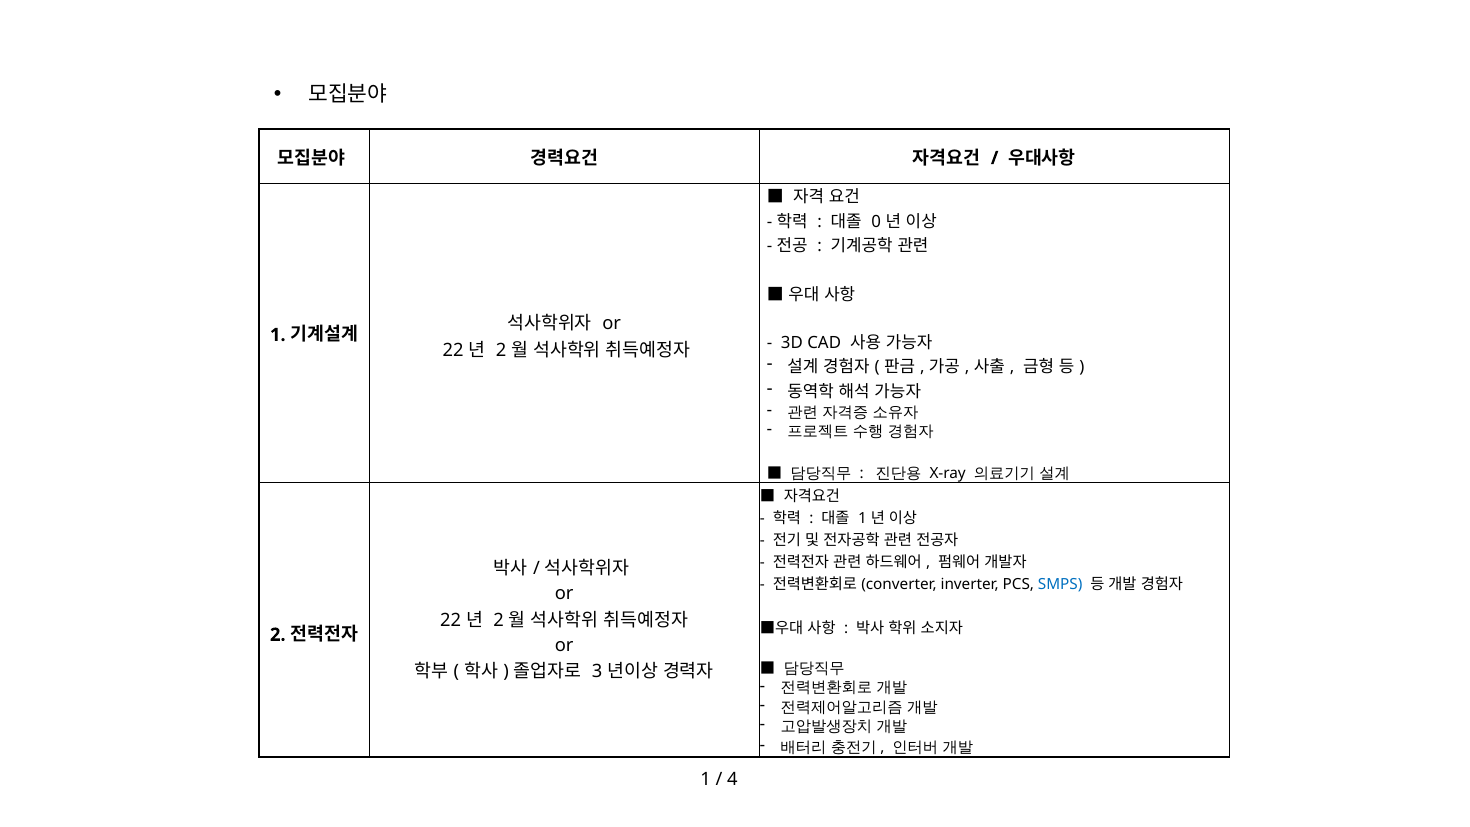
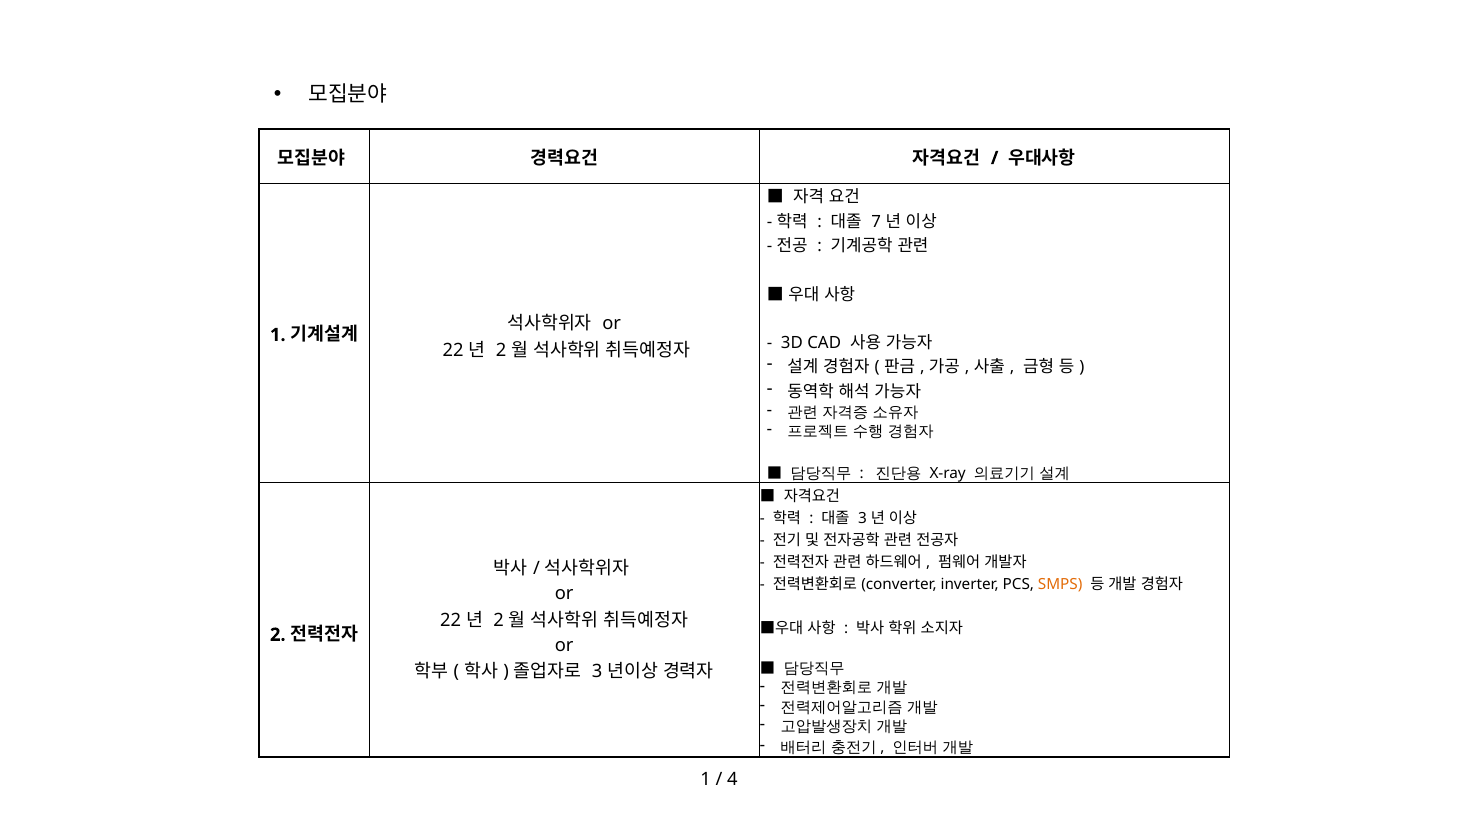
0: 0 -> 7 (876, 222)
1: 1 -> 3 (862, 518)
SMPS colour: blue -> orange (1060, 584)
